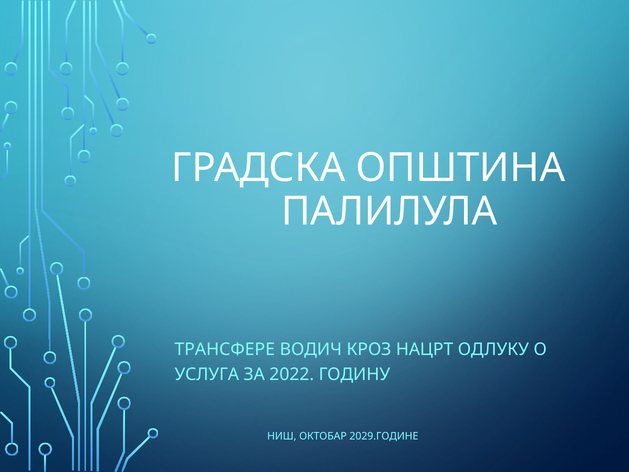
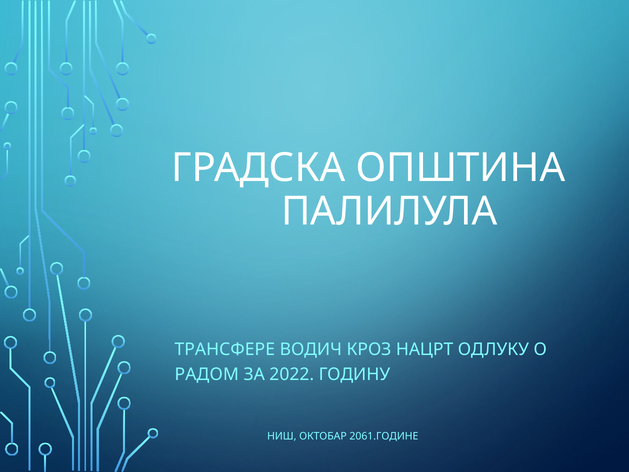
УСЛУГА: УСЛУГА -> РАДОМ (207, 374)
2029.ГОДИНЕ: 2029.ГОДИНЕ -> 2061.ГОДИНЕ (384, 436)
